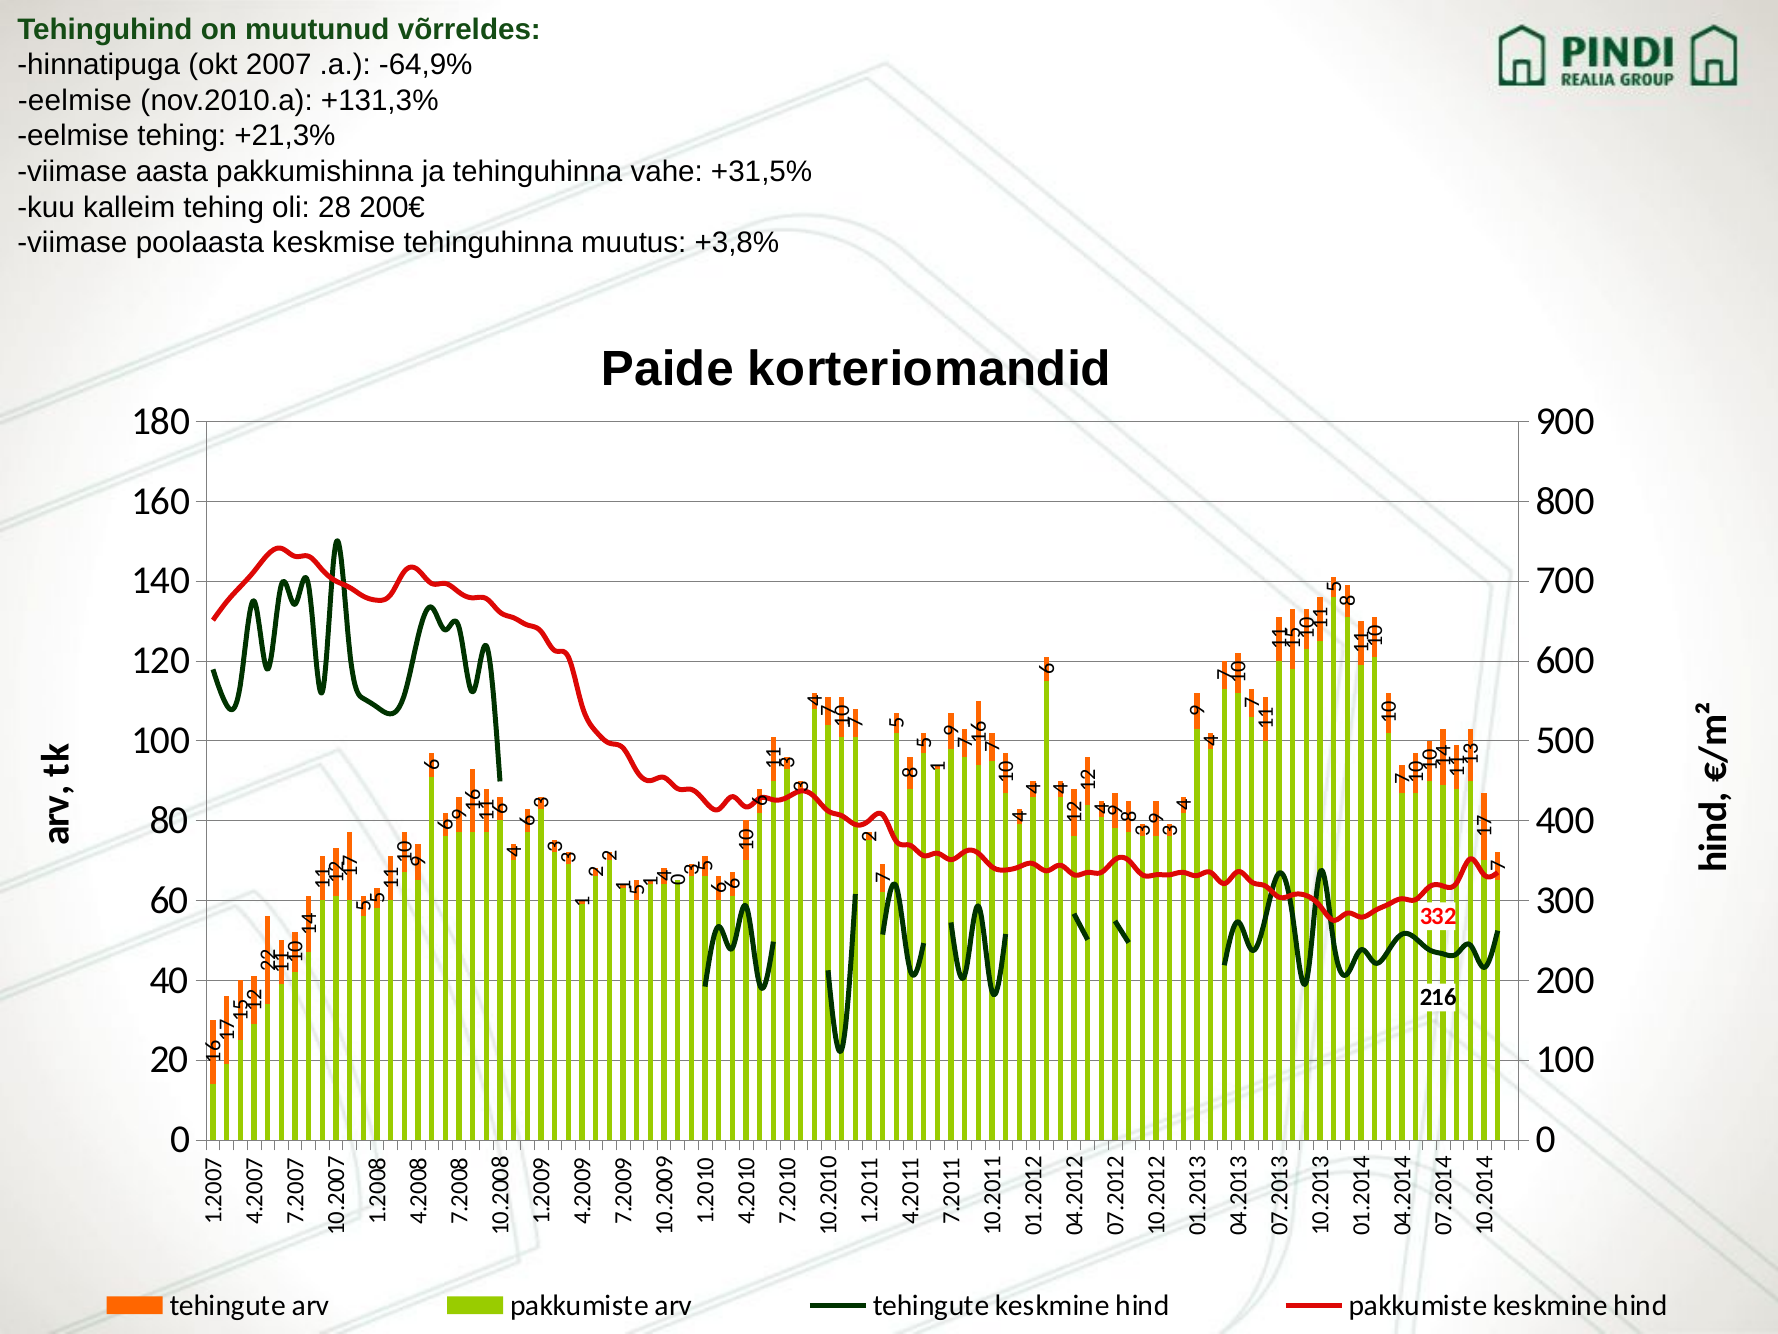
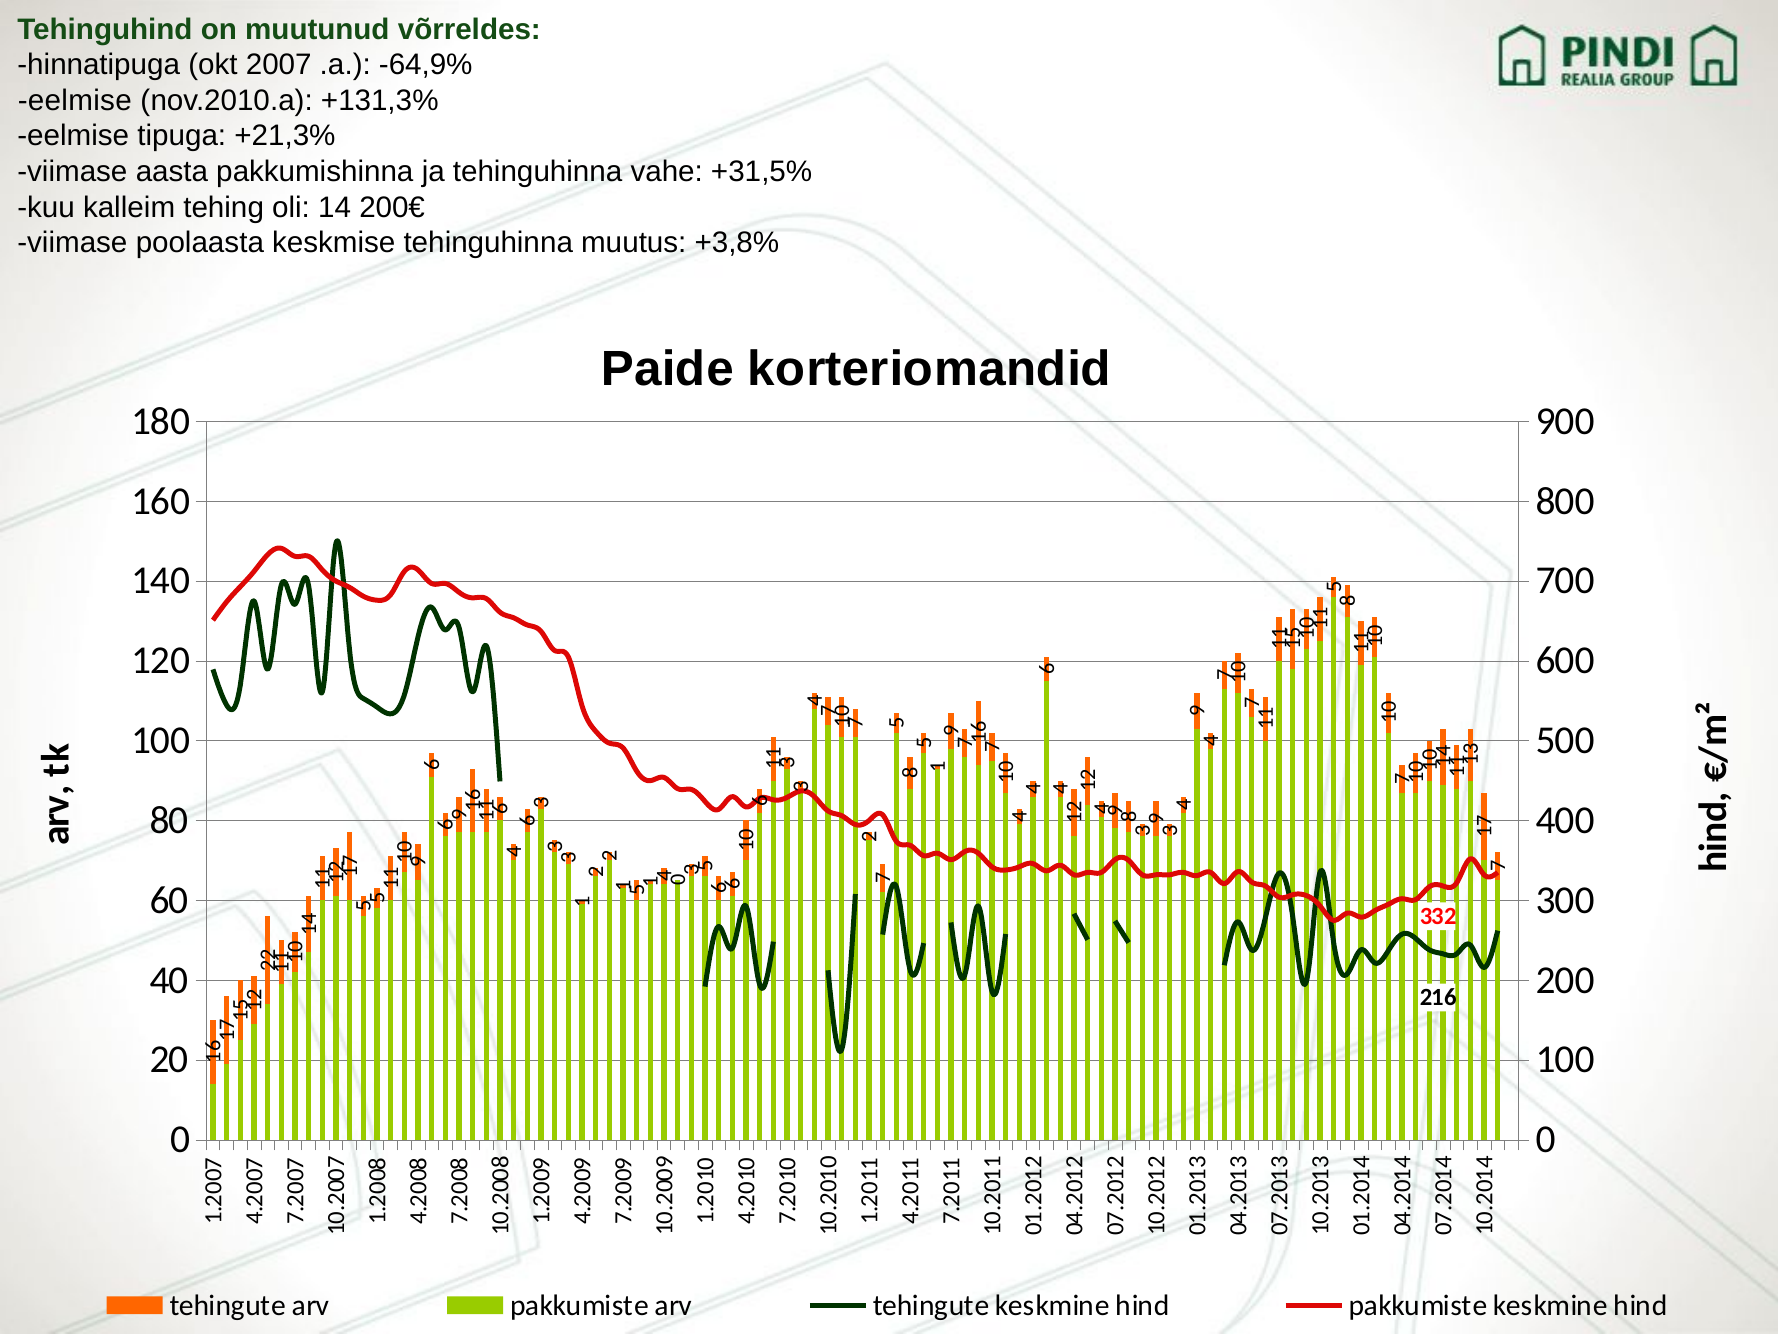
eelmise tehing: tehing -> tipuga (182, 136)
28: 28 -> 14 (335, 207)
